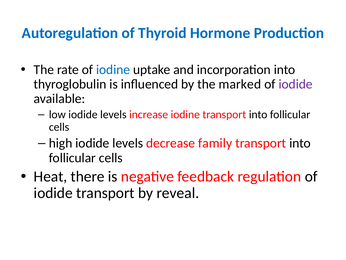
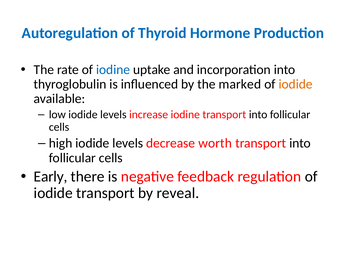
iodide colour: purple -> orange (296, 84)
family: family -> worth (215, 143)
Heat: Heat -> Early (51, 176)
